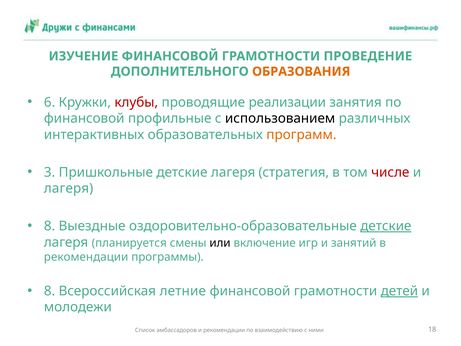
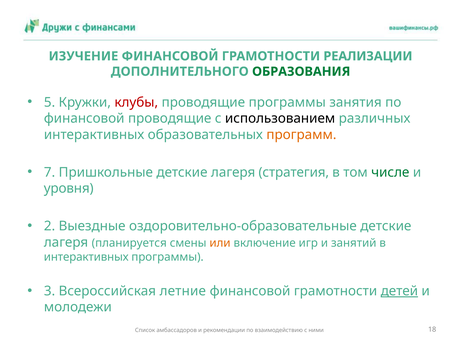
ПРОВЕДЕНИЕ: ПРОВЕДЕНИЕ -> РЕАЛИЗАЦИИ (368, 56)
ОБРАЗОВАНИЯ colour: orange -> green (301, 72)
6: 6 -> 5 (50, 102)
проводящие реализации: реализации -> программы (287, 102)
финансовой профильные: профильные -> проводящие (170, 118)
3: 3 -> 7 (50, 172)
числе colour: red -> green (390, 172)
лагеря: лагеря -> уровня (69, 188)
8: 8 -> 2 (50, 226)
детские underline: present -> none (386, 226)
или colour: black -> orange (220, 243)
рекомендации: рекомендации -> интерактивных (86, 257)
8: 8 -> 3 (50, 291)
